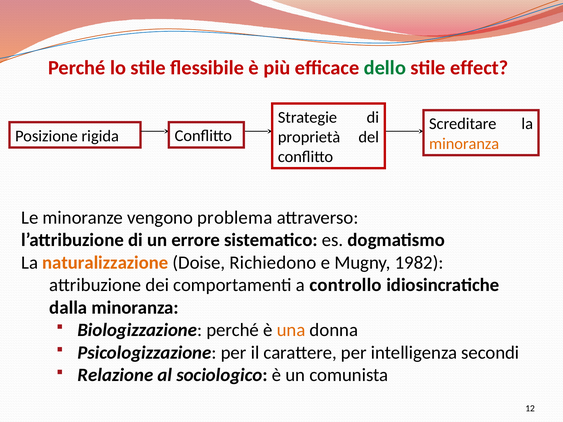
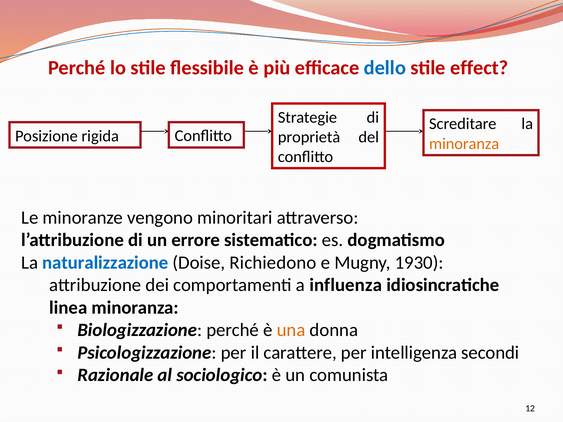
dello colour: green -> blue (385, 68)
problema: problema -> minoritari (235, 218)
naturalizzazione colour: orange -> blue (105, 263)
1982: 1982 -> 1930 (419, 263)
controllo: controllo -> influenza (346, 285)
dalla: dalla -> linea (68, 308)
Relazione: Relazione -> Razionale (115, 375)
